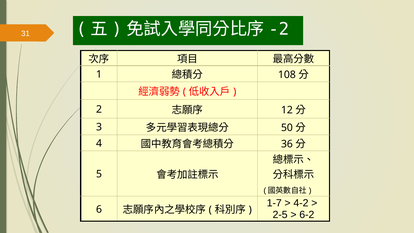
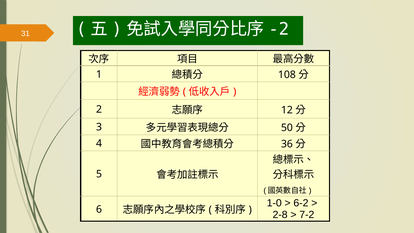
1-7: 1-7 -> 1-0 (274, 203)
4-2: 4-2 -> 6-2 (301, 203)
2-5: 2-5 -> 2-8 (280, 215)
6-2: 6-2 -> 7-2 (307, 215)
